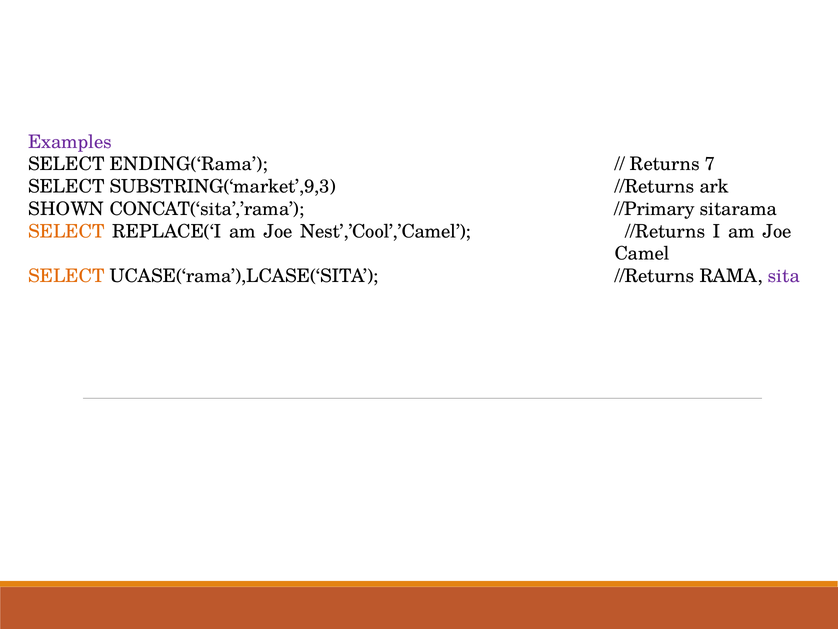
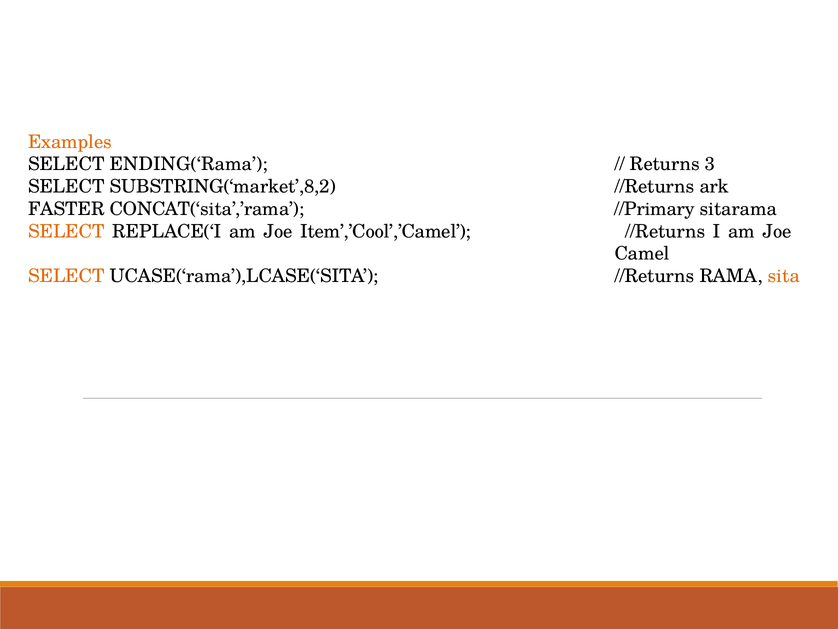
Examples colour: purple -> orange (70, 142)
7: 7 -> 3 (710, 164)
SUBSTRING(‘market’,9,3: SUBSTRING(‘market’,9,3 -> SUBSTRING(‘market’,8,2 (223, 187)
SHOWN: SHOWN -> FASTER (66, 209)
Nest’,’Cool’,’Camel: Nest’,’Cool’,’Camel -> Item’,’Cool’,’Camel (386, 231)
sita colour: purple -> orange (784, 276)
